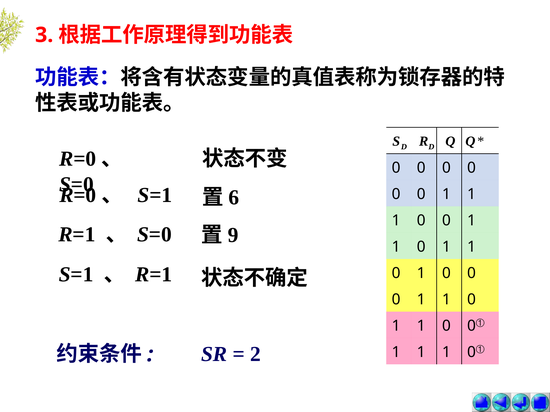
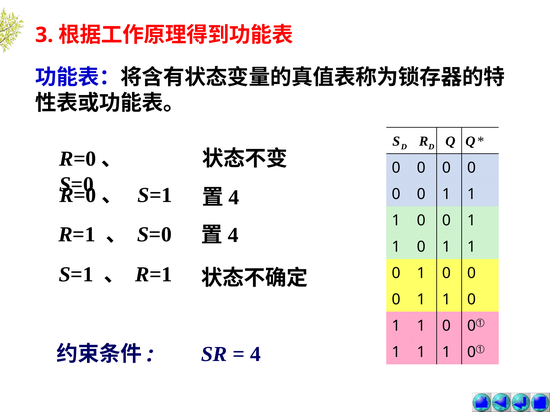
6: 6 -> 4 (234, 198)
9: 9 -> 4 (233, 235)
2: 2 -> 4 (256, 355)
